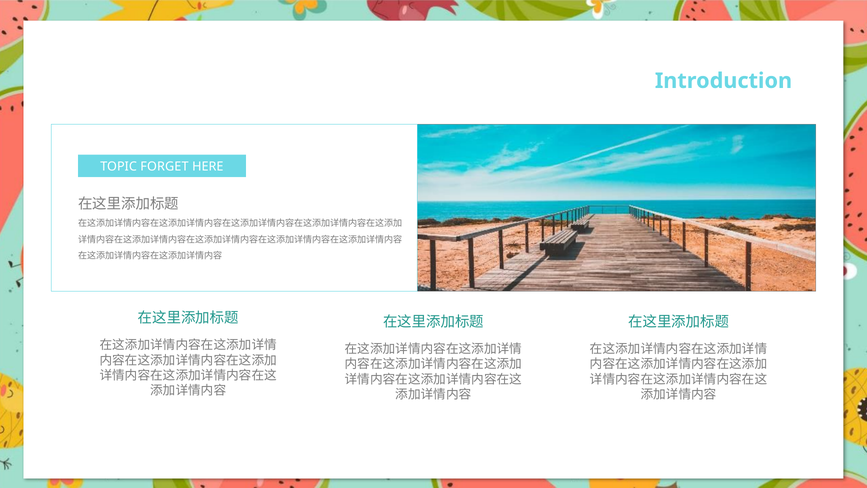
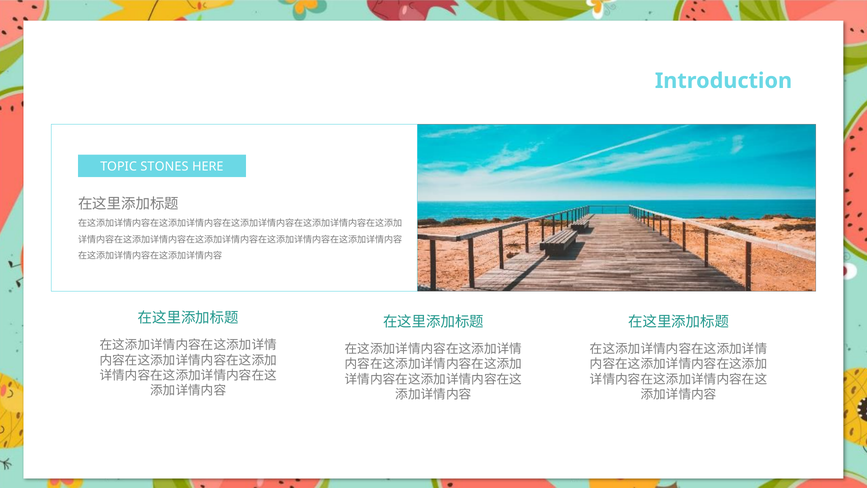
FORGET: FORGET -> STONES (164, 167)
